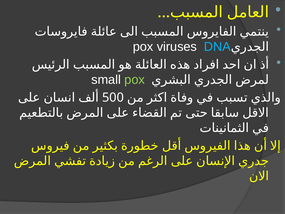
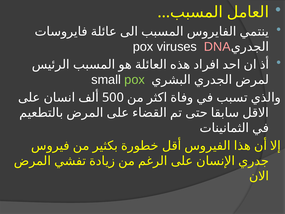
DNA colour: light blue -> pink (217, 47)
